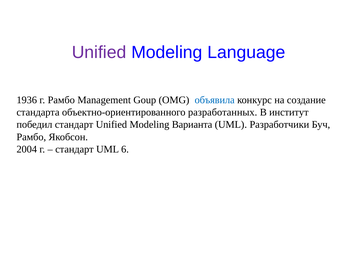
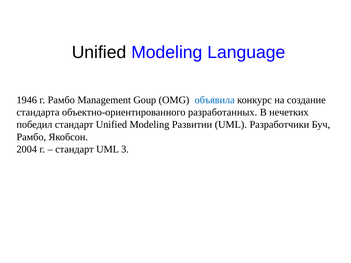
Unified colour: purple -> black (99, 52)
1936: 1936 -> 1946 (27, 100)
институт: институт -> нечетких (289, 112)
Варианта: Варианта -> Развитии (192, 125)
6: 6 -> 3 (125, 149)
